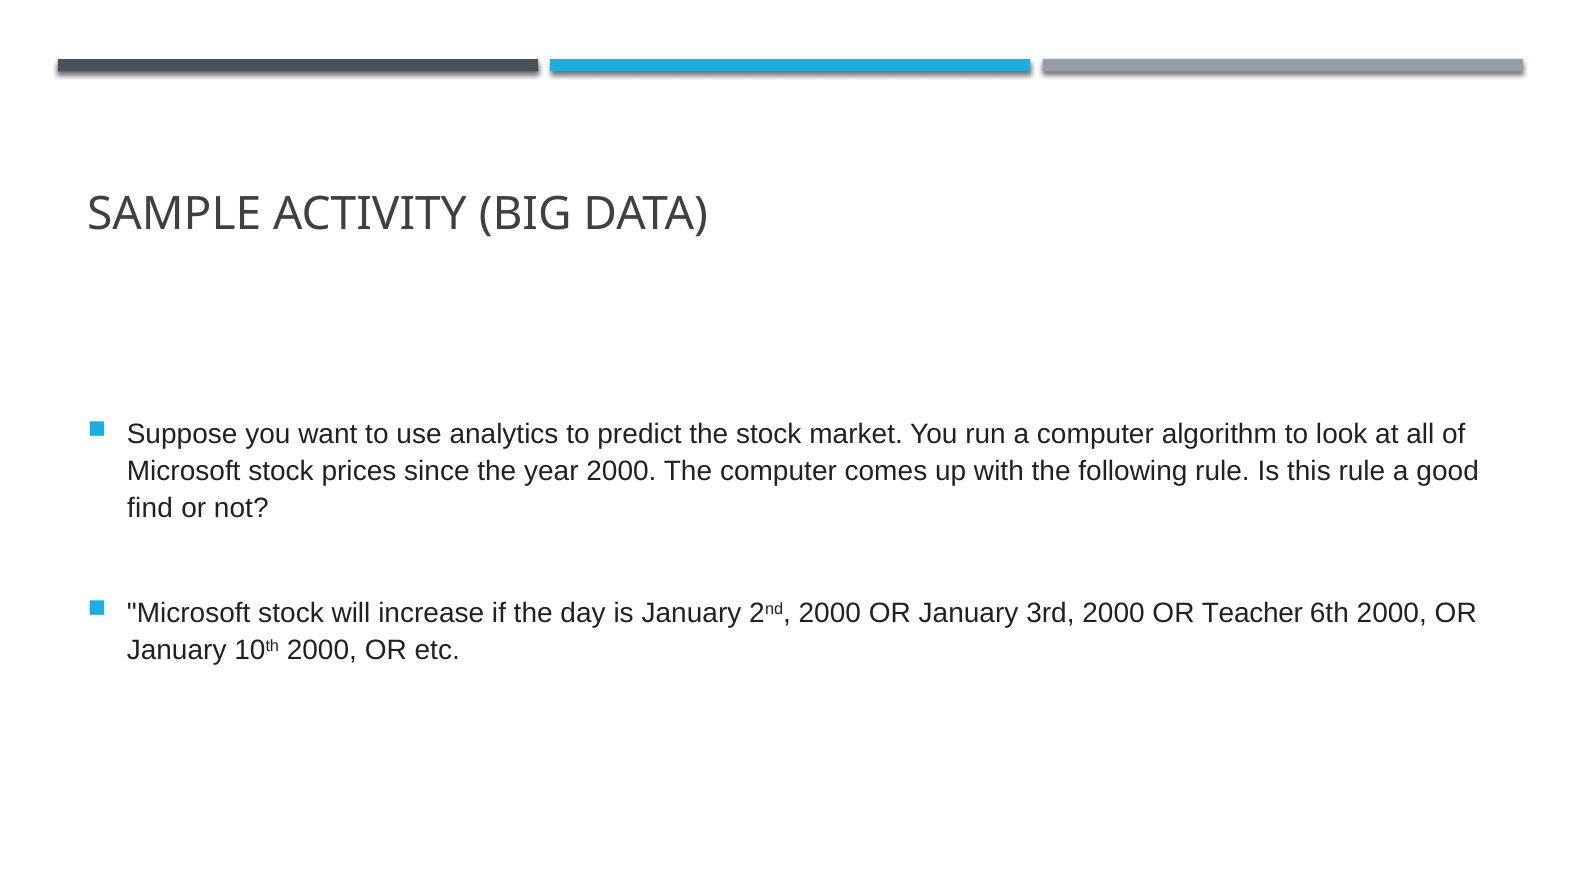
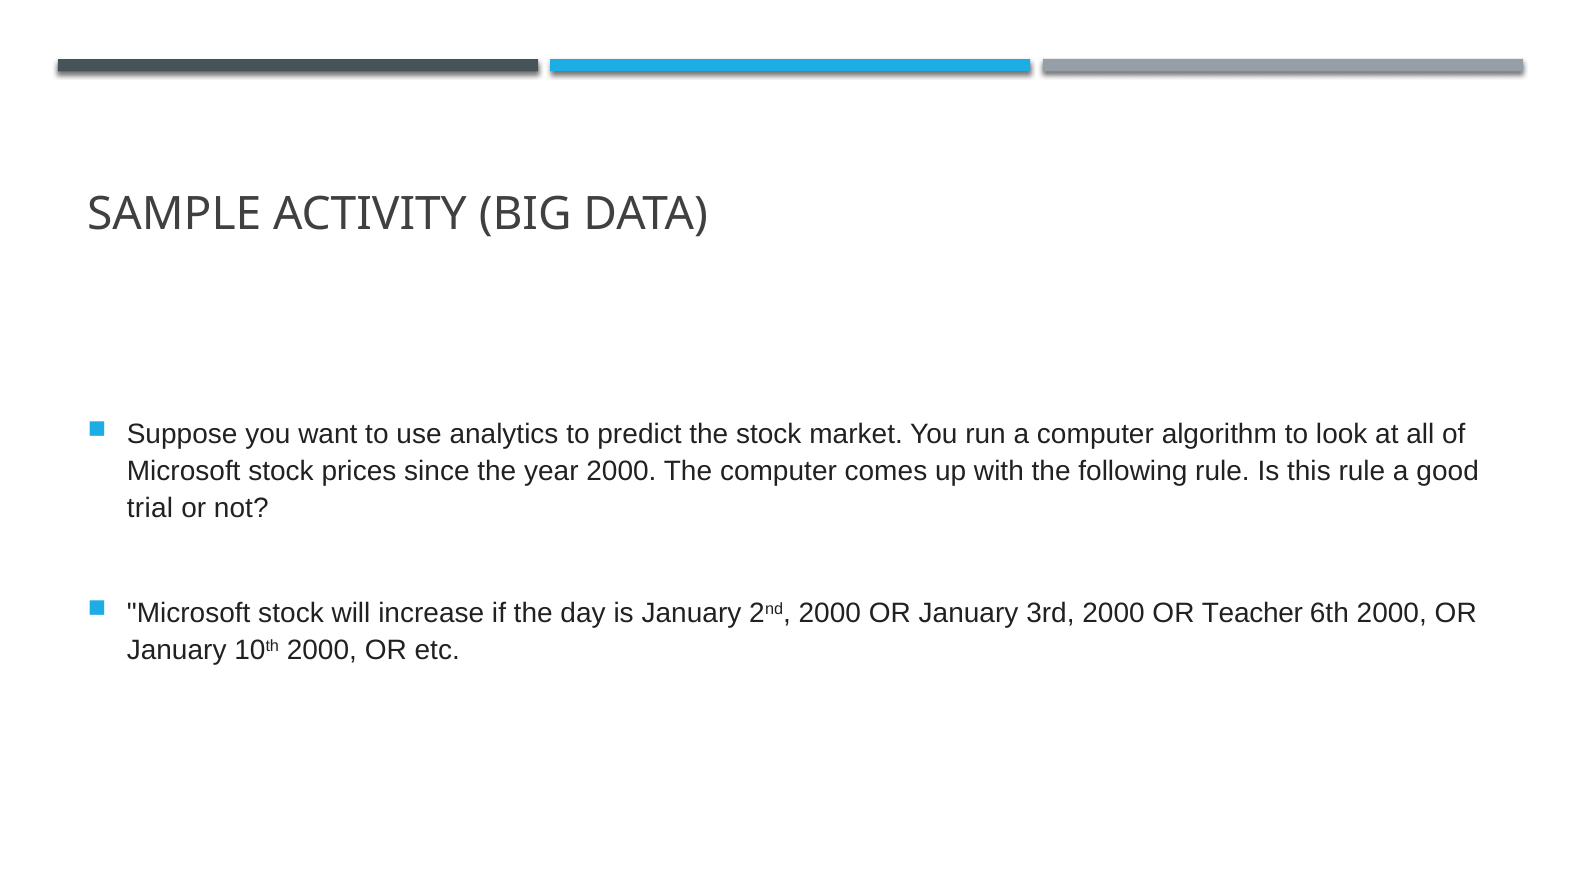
find: find -> trial (150, 509)
